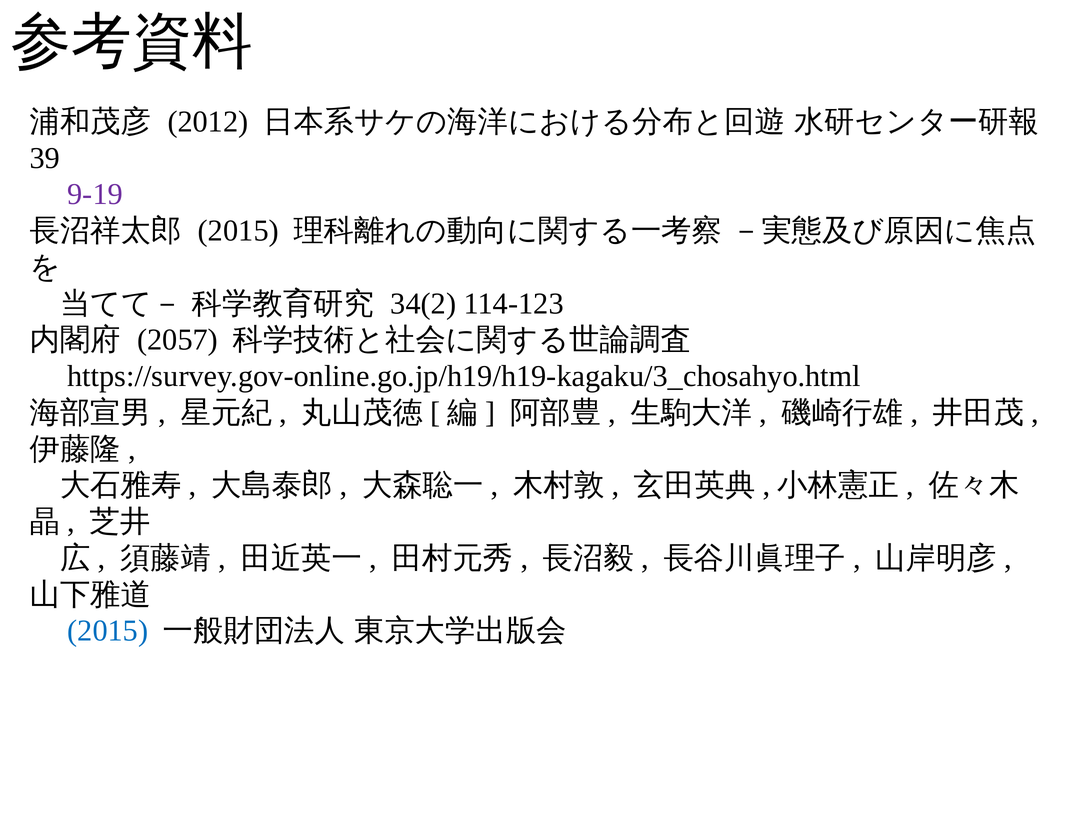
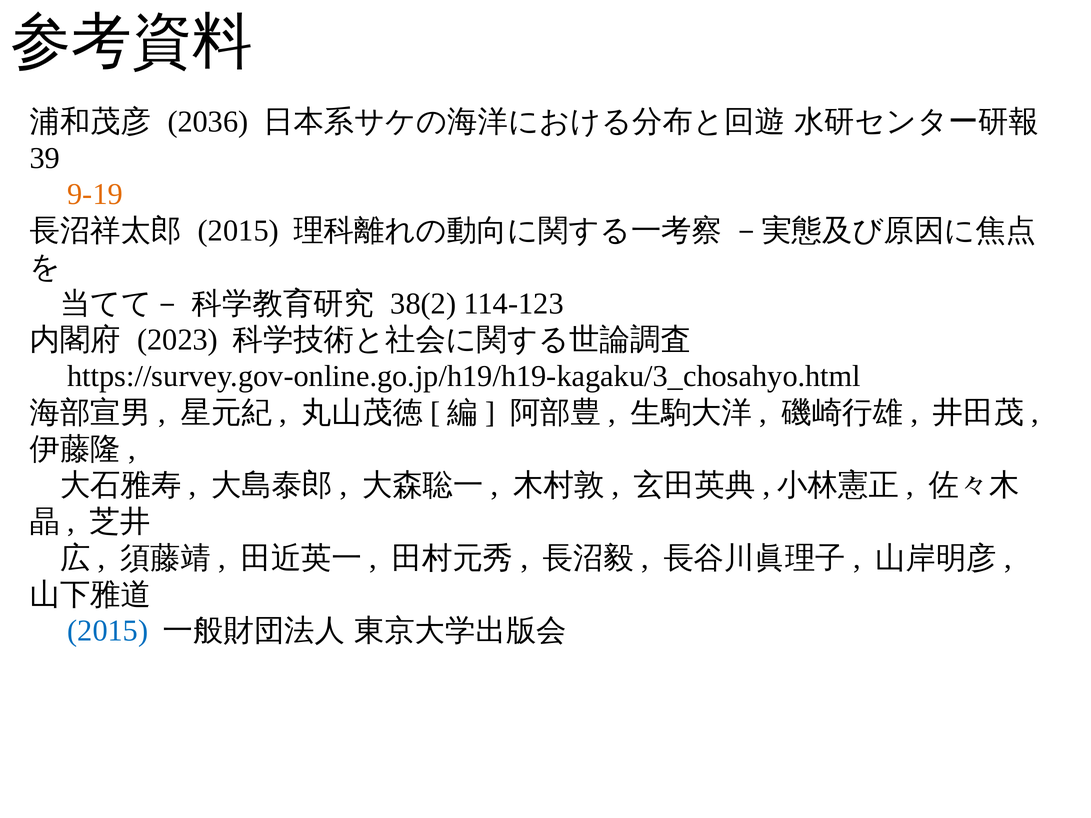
2012: 2012 -> 2036 (208, 122)
9-19 colour: purple -> orange (95, 194)
34(2: 34(2 -> 38(2 (423, 304)
2057: 2057 -> 2023 (178, 340)
